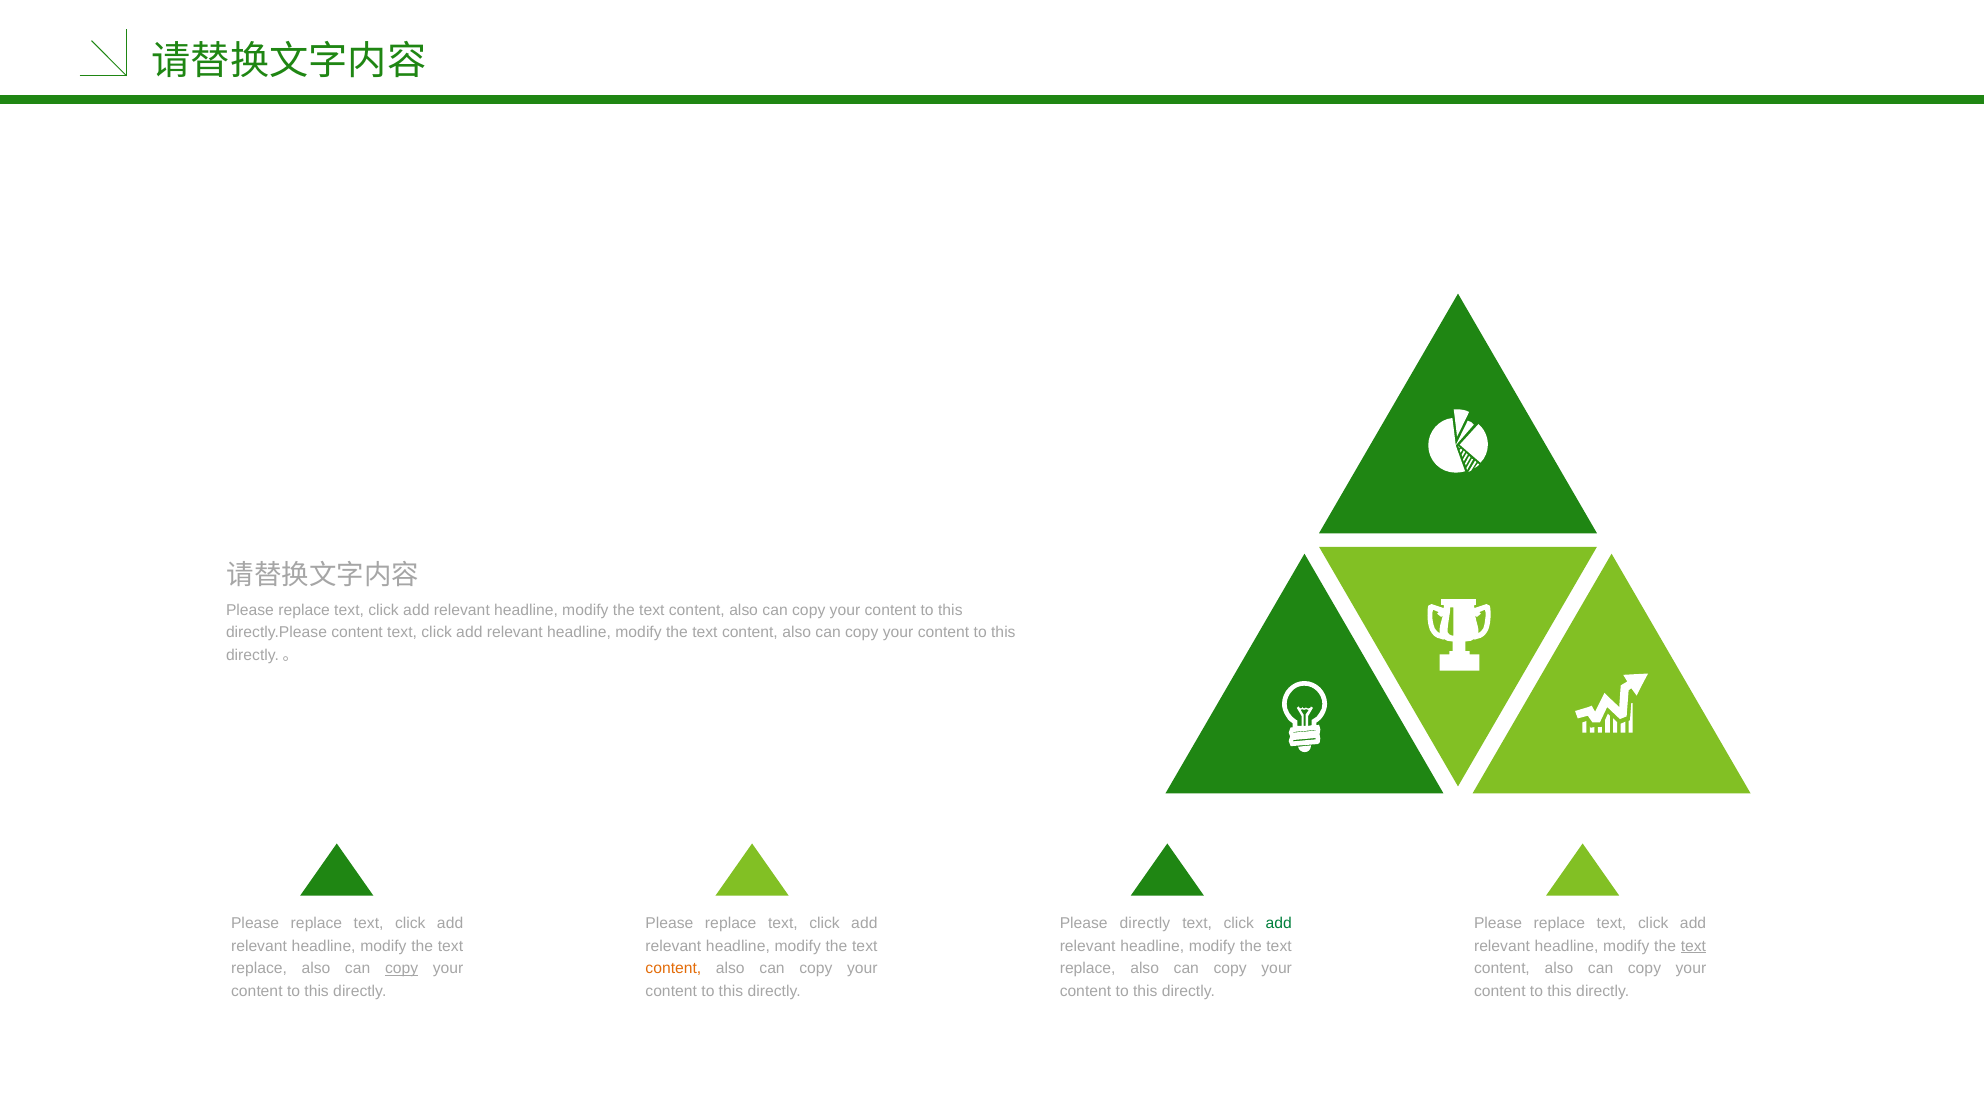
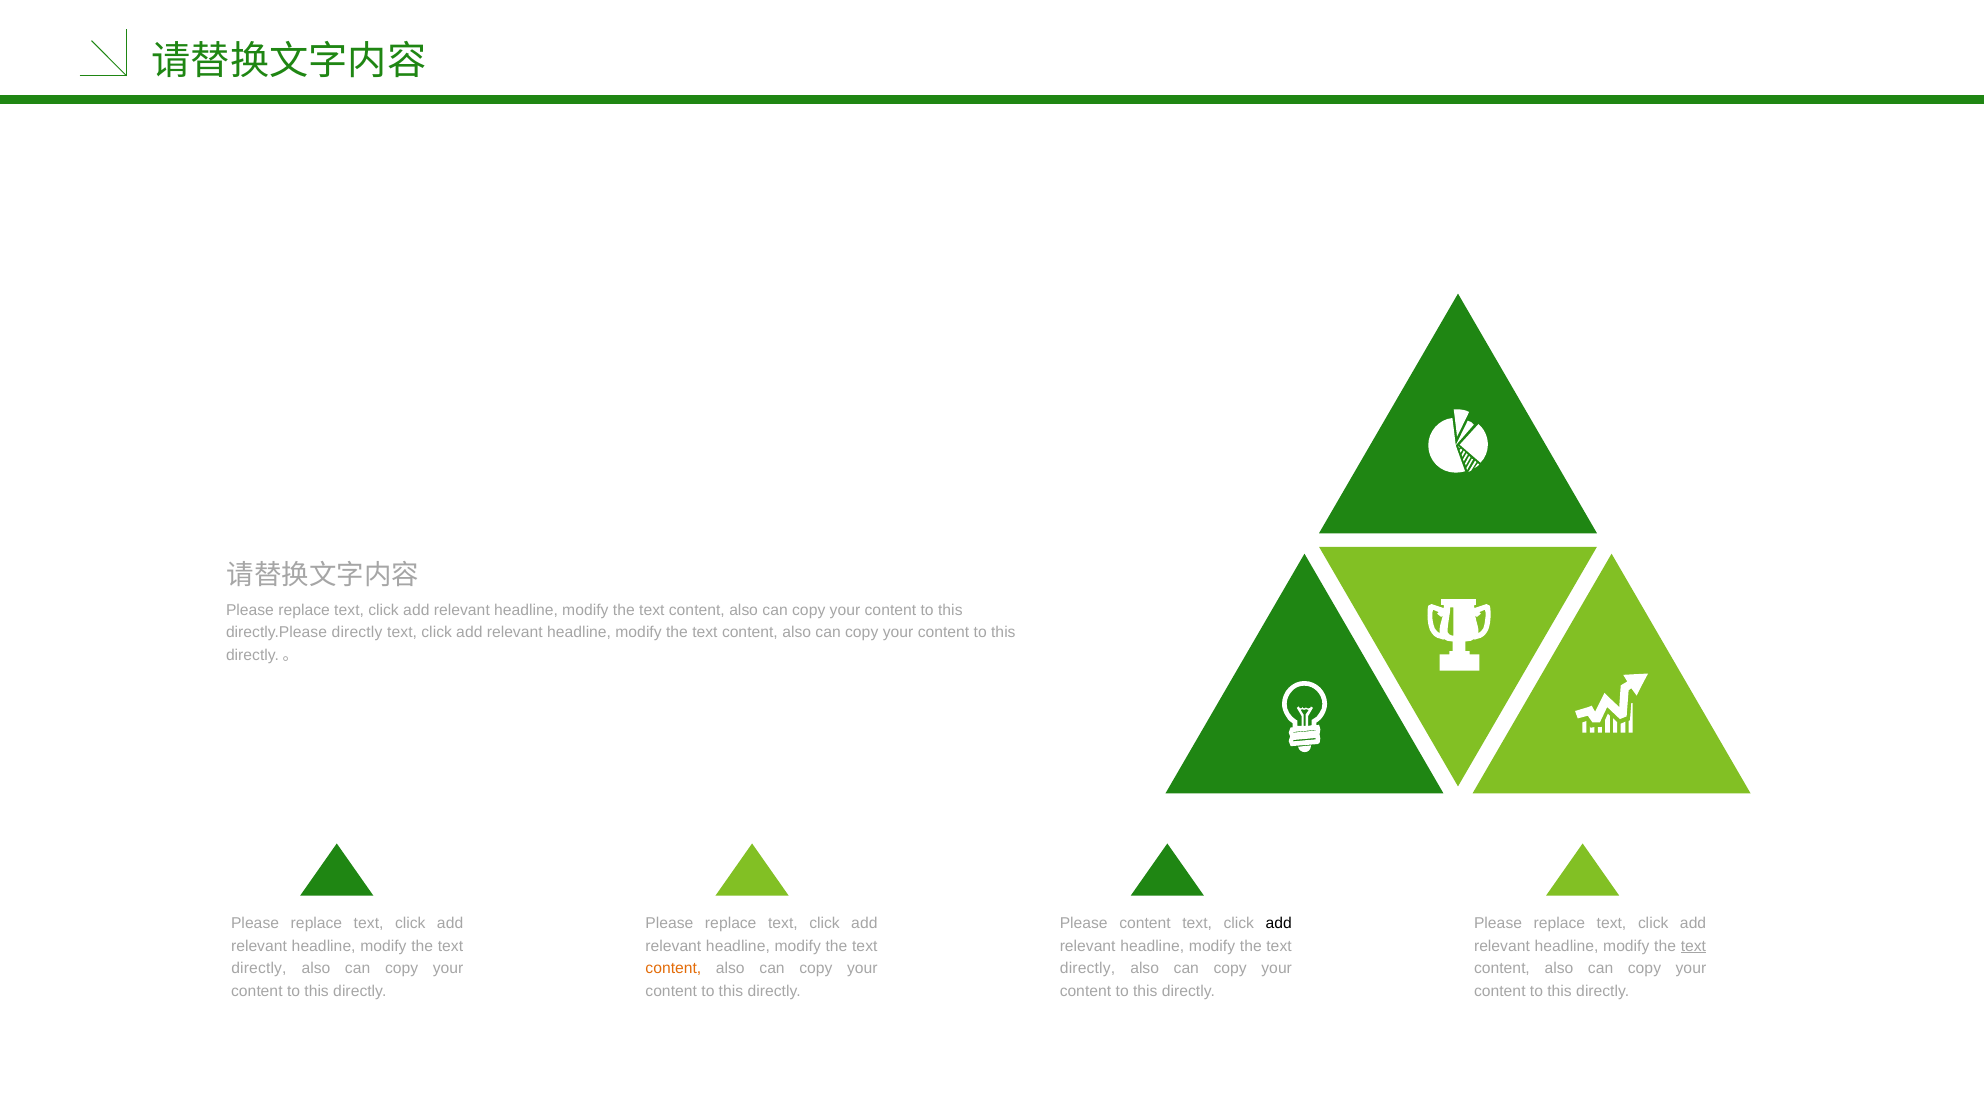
directly.Please content: content -> directly (357, 633)
Please directly: directly -> content (1145, 924)
add colour: green -> black (1279, 924)
replace: replace -> directly (259, 969)
copy underline: present -> none (402, 969)
replace: replace -> directly (1088, 969)
